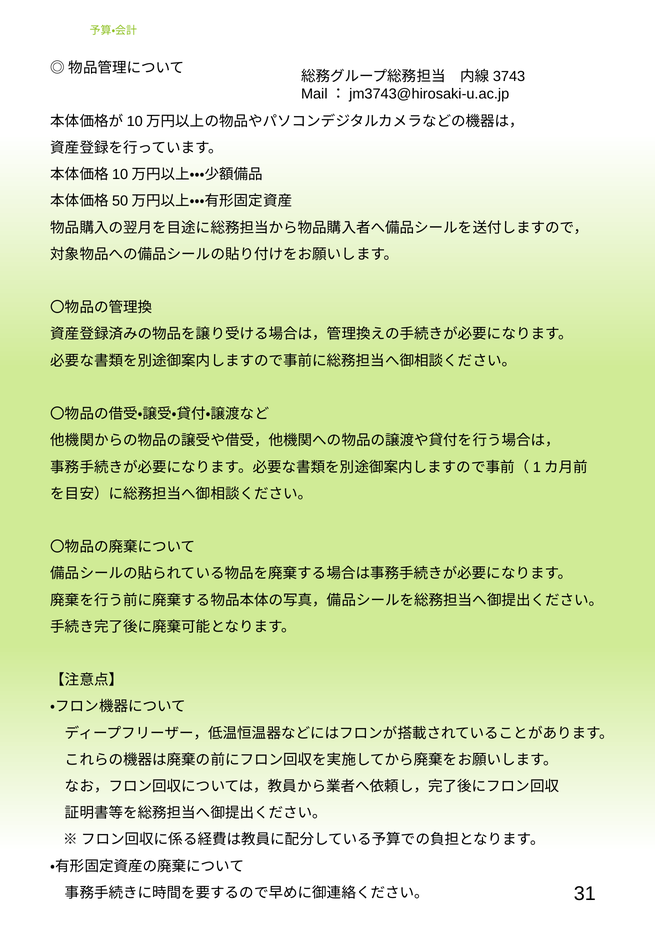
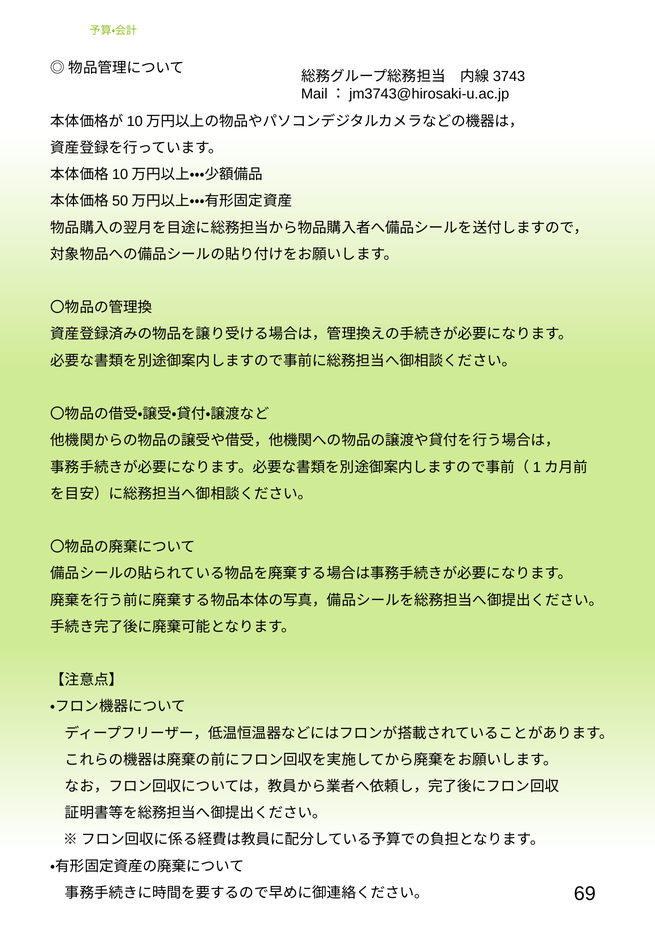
31: 31 -> 69 (585, 893)
